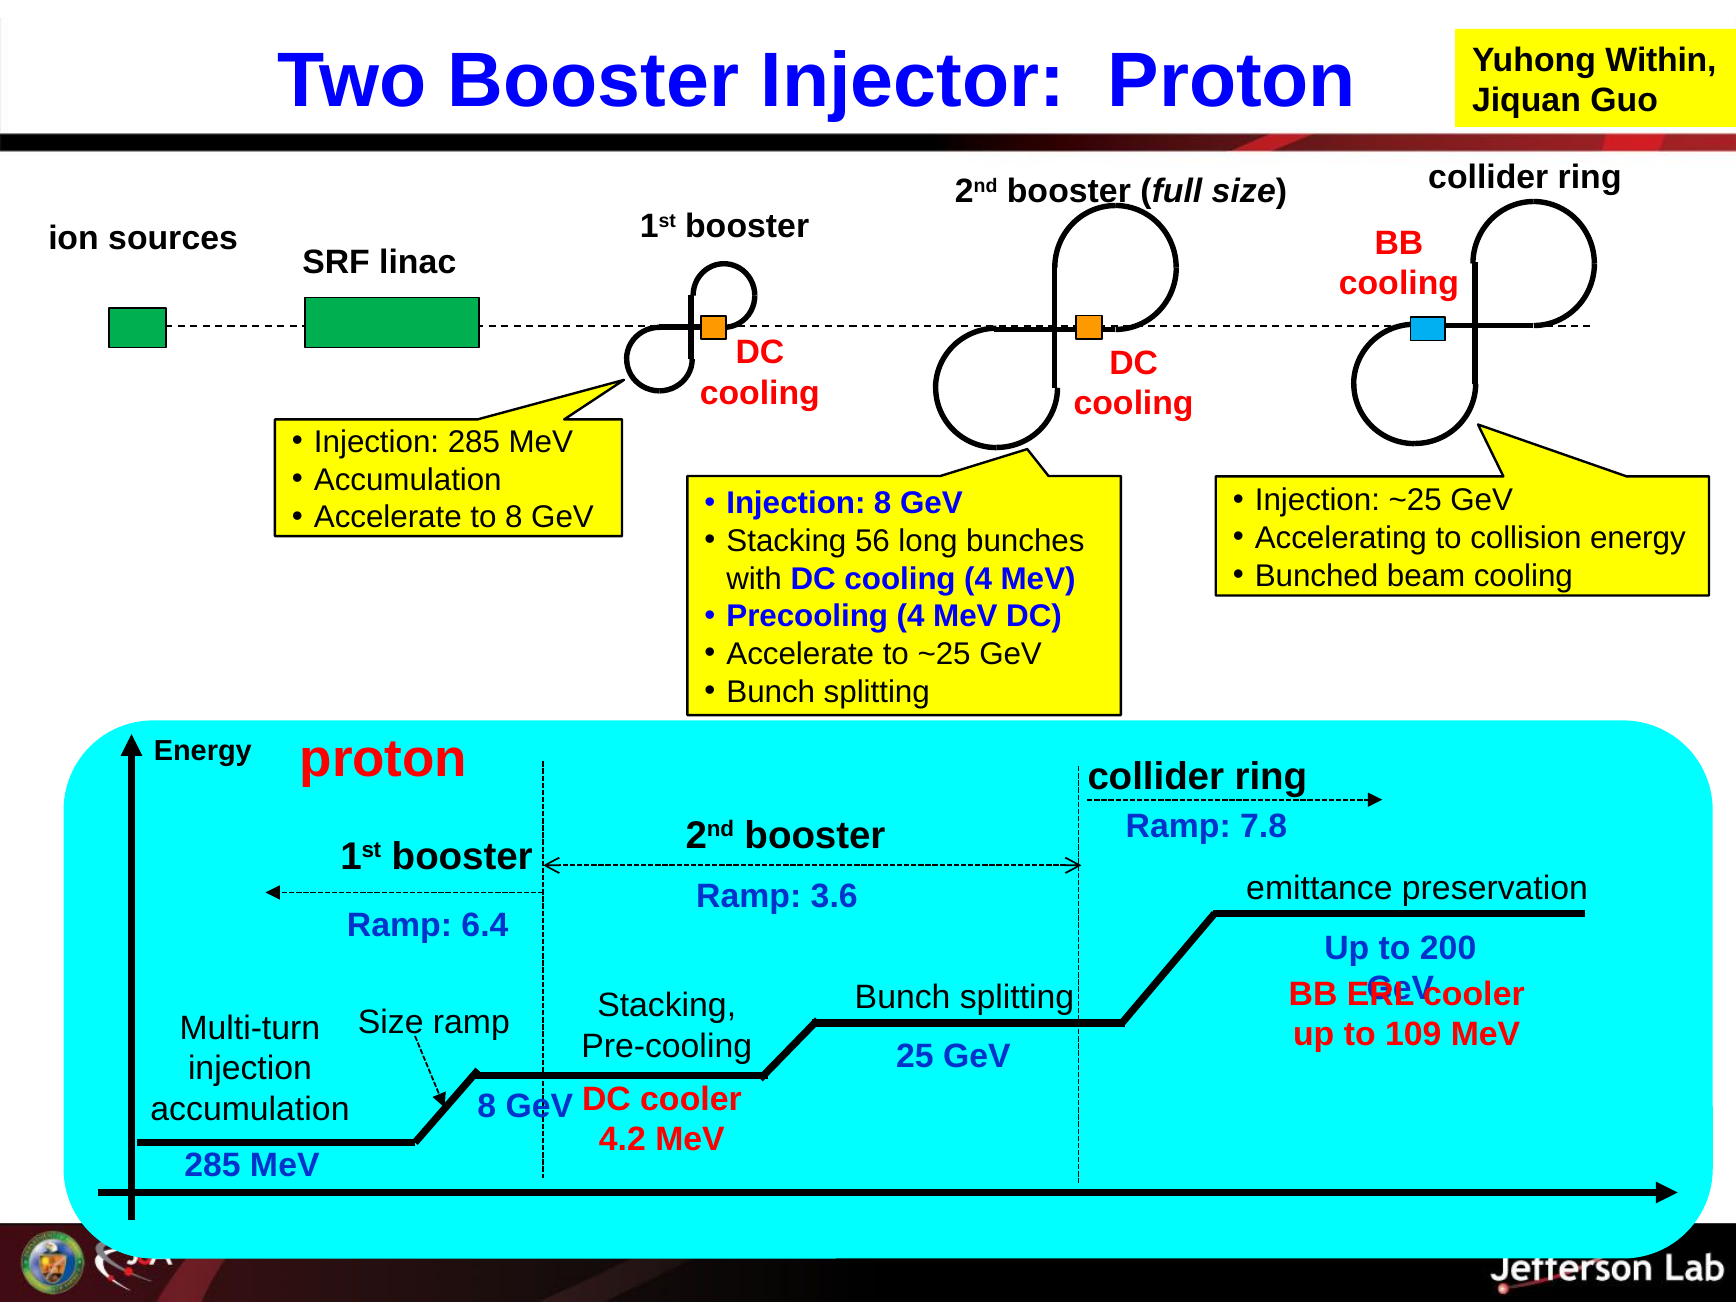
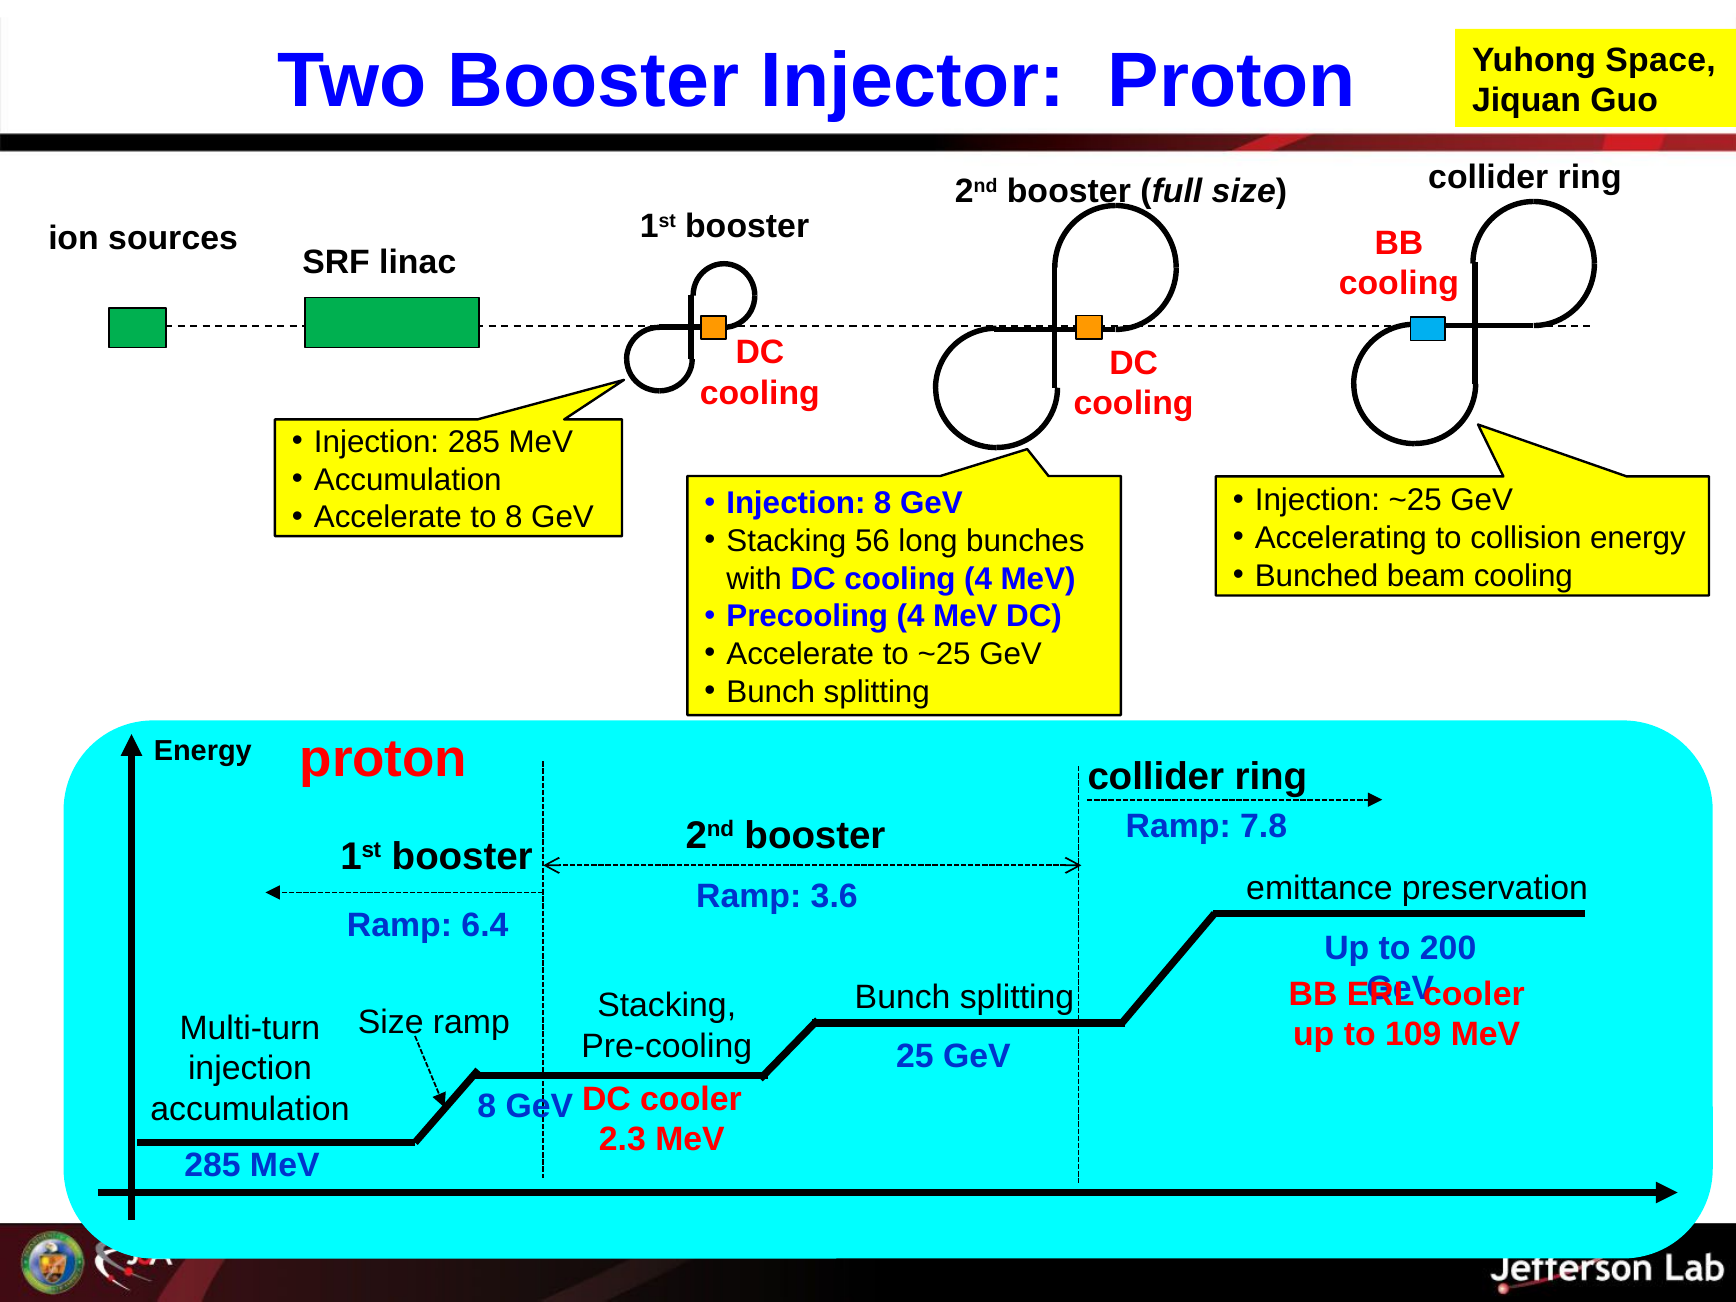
Within: Within -> Space (1661, 60)
4.2: 4.2 -> 2.3 (622, 1140)
